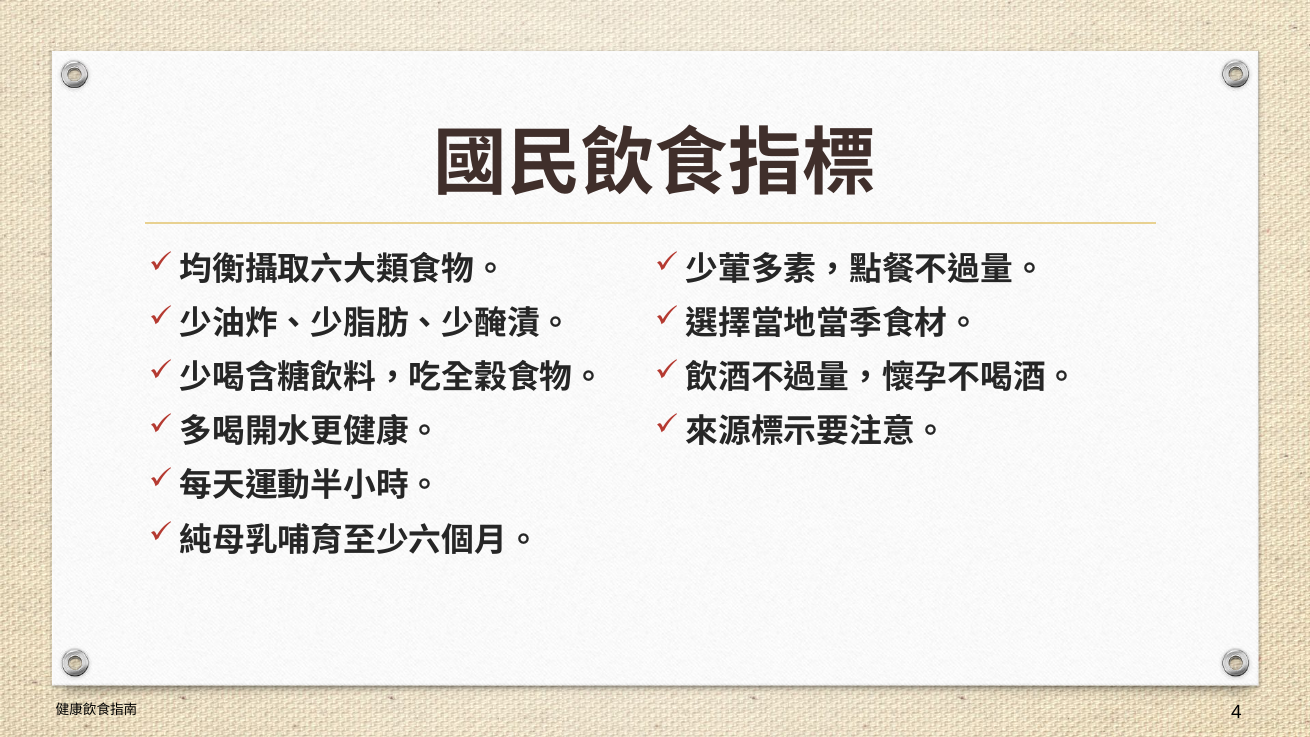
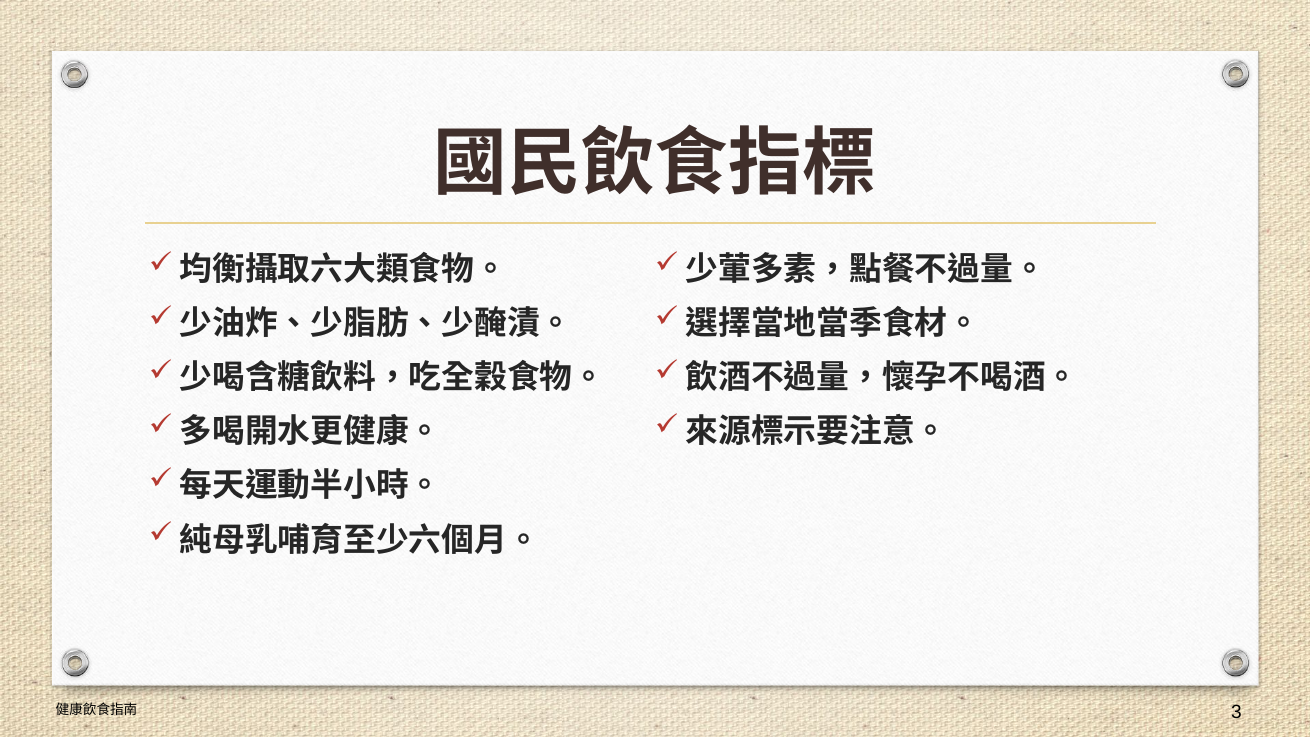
4: 4 -> 3 (1236, 712)
